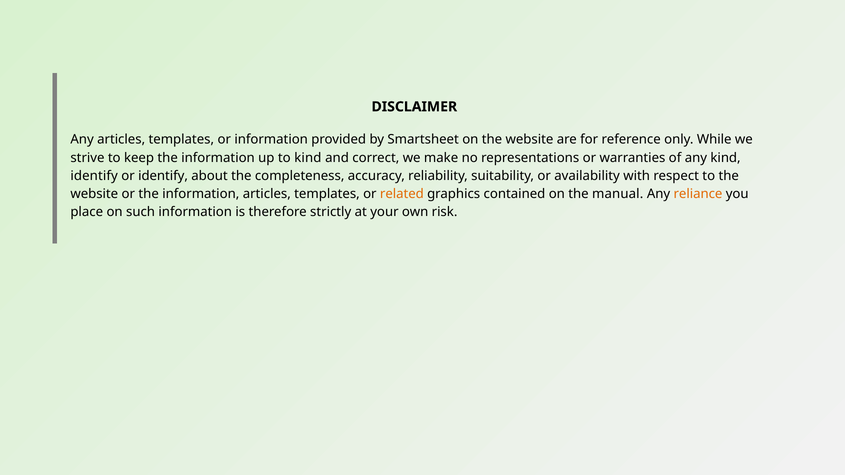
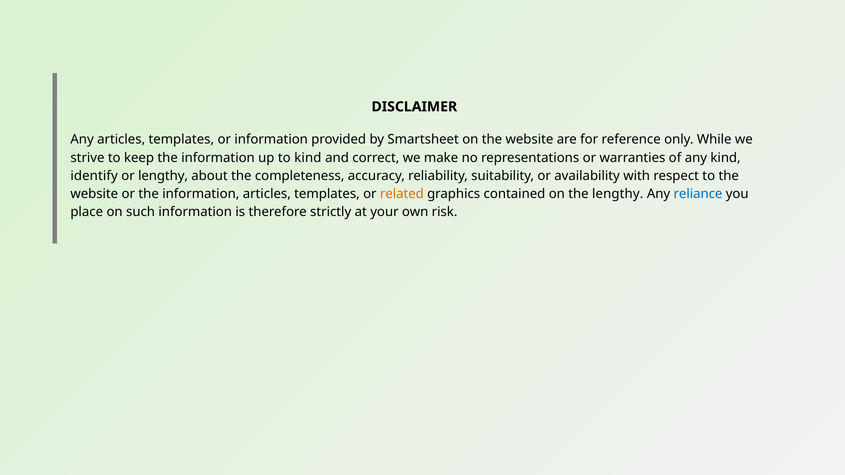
or identify: identify -> lengthy (163, 176)
the manual: manual -> lengthy (618, 194)
reliance colour: orange -> blue (698, 194)
